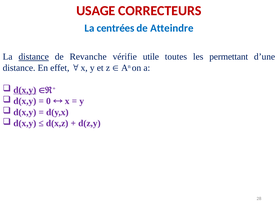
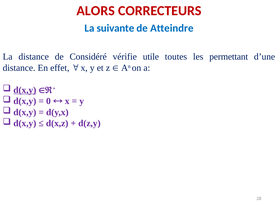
USAGE: USAGE -> ALORS (96, 11)
centrées: centrées -> suivante (116, 28)
distance underline: present -> none (34, 57)
Revanche: Revanche -> Considéré (88, 57)
